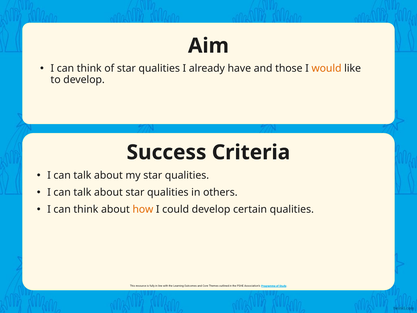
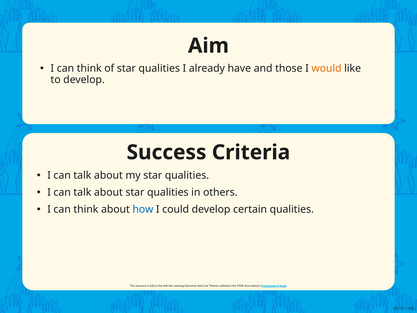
how colour: orange -> blue (143, 209)
